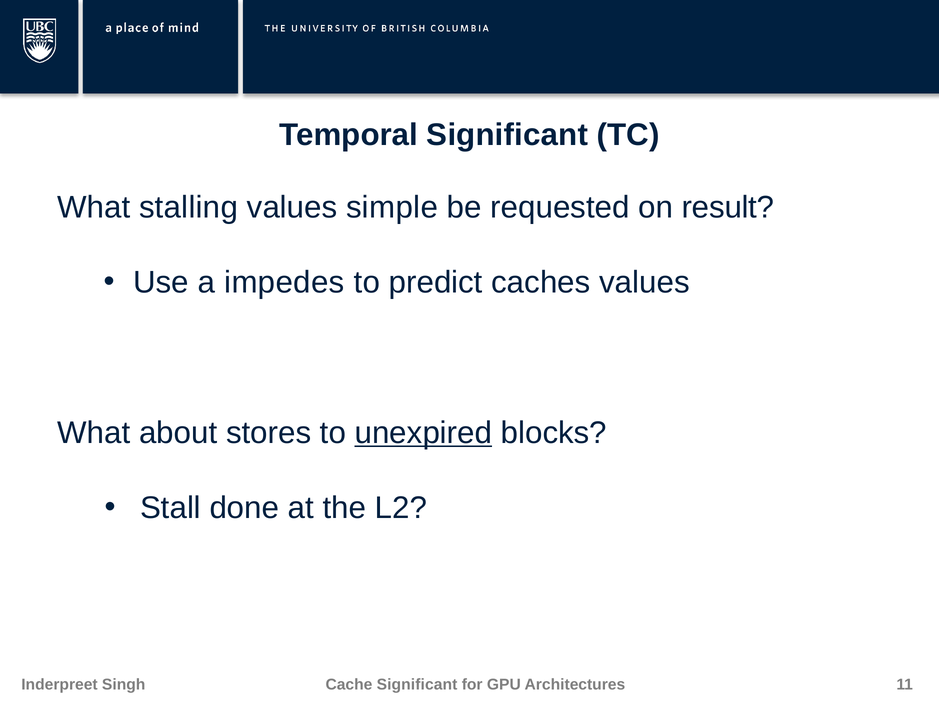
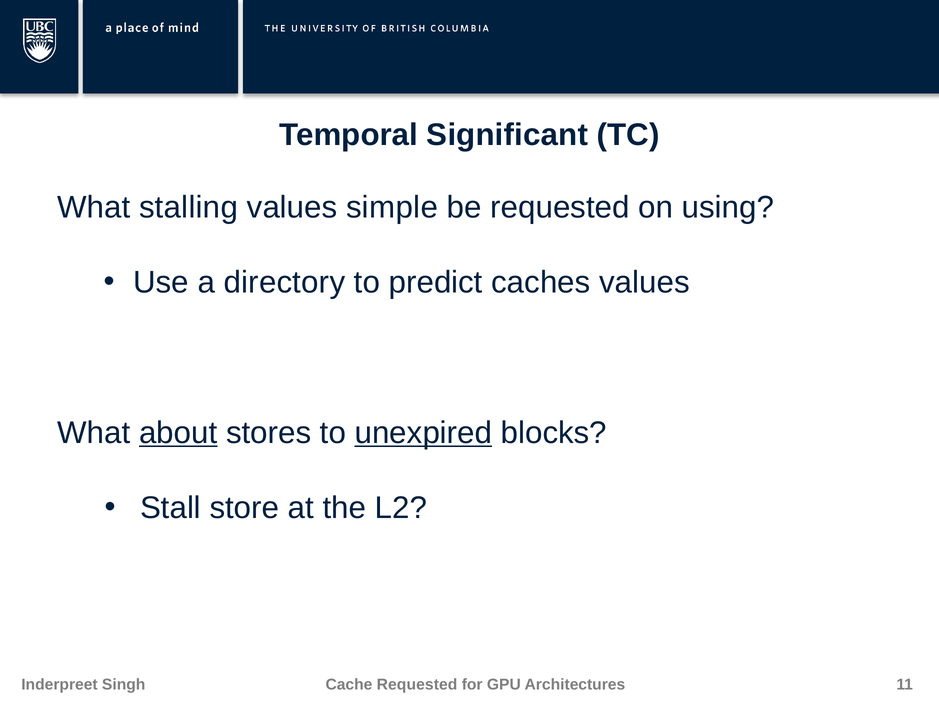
result: result -> using (728, 208)
impedes: impedes -> directory (284, 283)
about underline: none -> present (178, 433)
done: done -> store (244, 508)
Significant: Significant -> Requested (417, 685)
